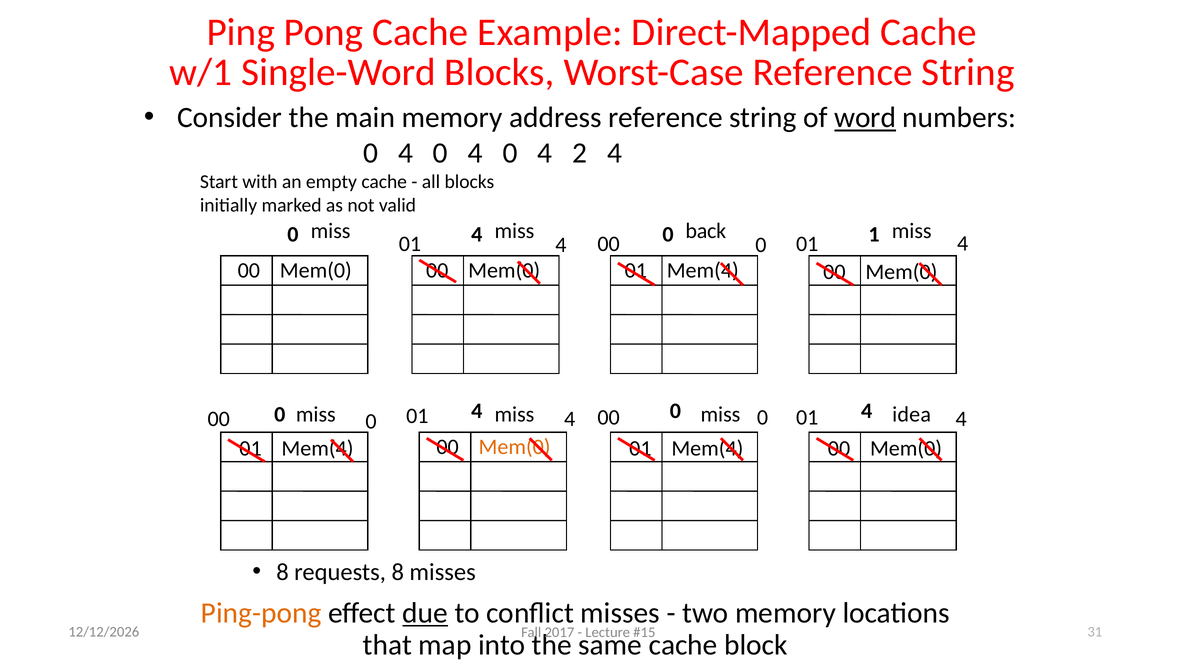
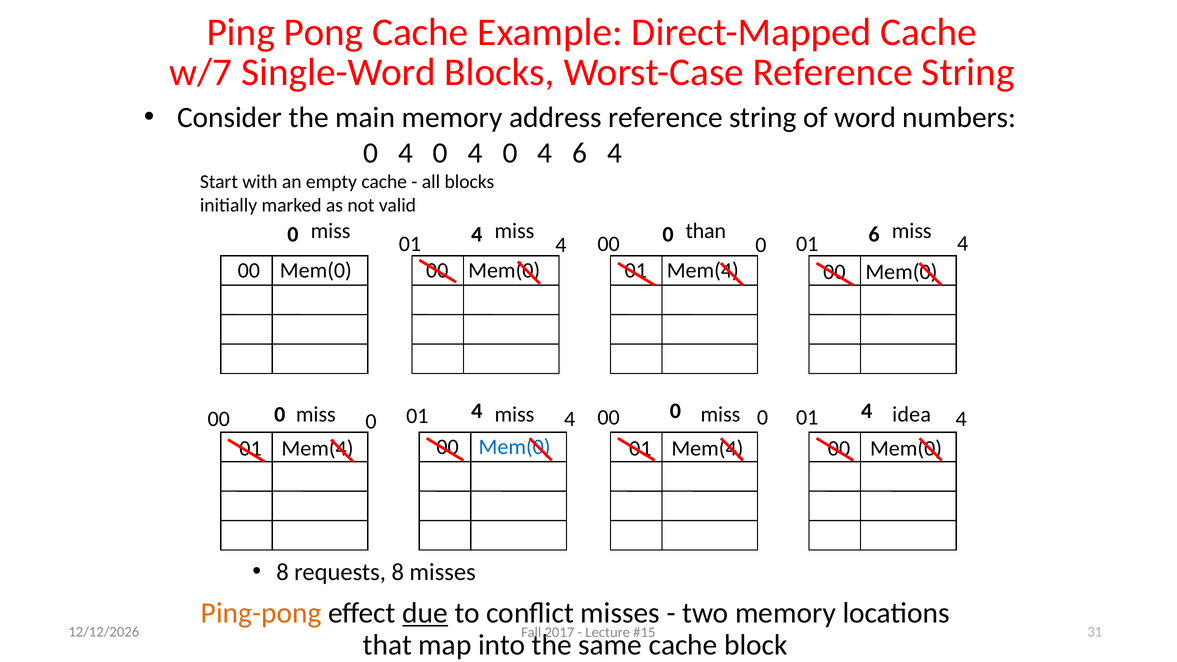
w/1: w/1 -> w/7 (201, 72)
word underline: present -> none (865, 118)
4 2: 2 -> 6 (580, 153)
back: back -> than (706, 231)
0 1: 1 -> 6 (874, 234)
Mem(0 colour: orange -> blue (515, 447)
